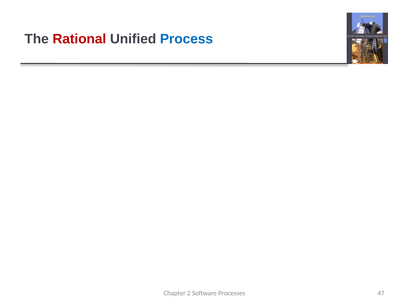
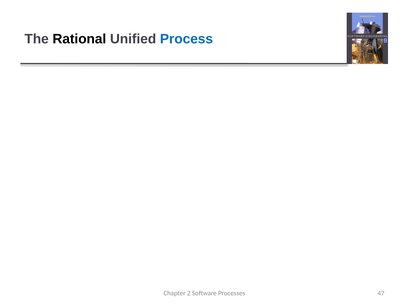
Rational colour: red -> black (79, 39)
